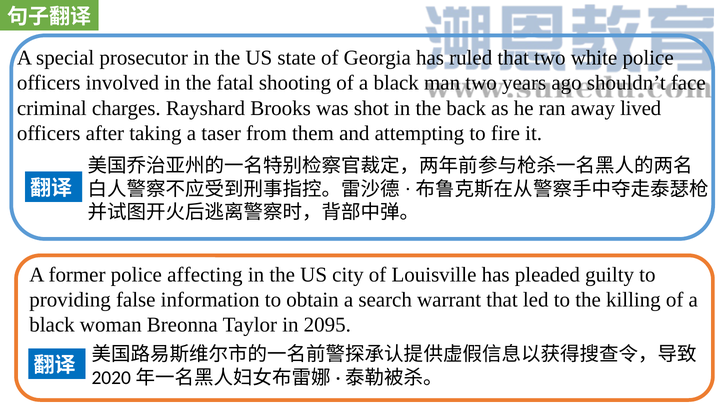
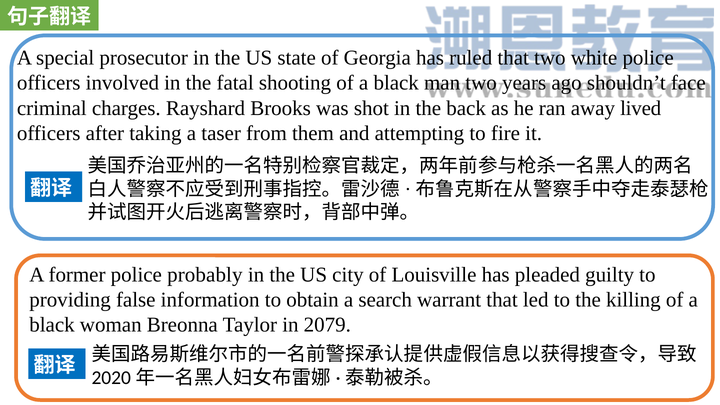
affecting: affecting -> probably (205, 275)
2095: 2095 -> 2079 (327, 325)
